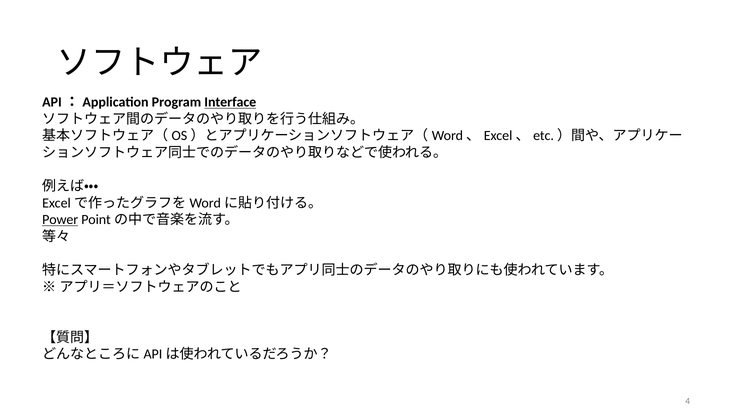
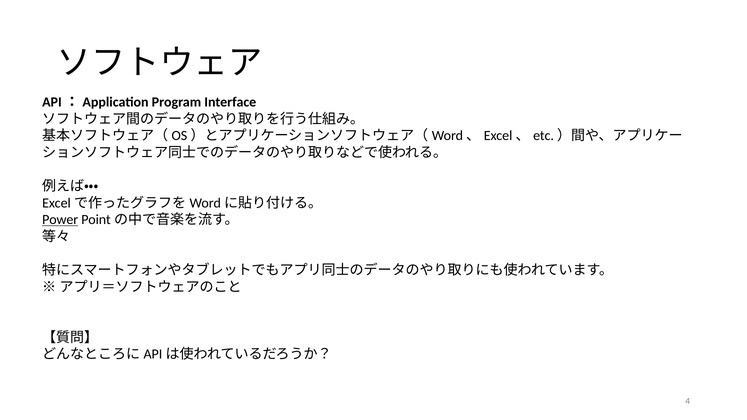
Interface underline: present -> none (230, 102)
